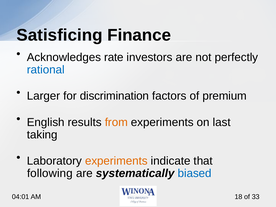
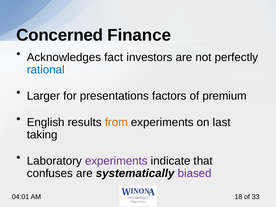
Satisficing: Satisficing -> Concerned (60, 35)
rate: rate -> fact (114, 57)
discrimination: discrimination -> presentations (114, 96)
experiments colour: orange -> purple (116, 161)
following: following -> confuses (50, 173)
biased colour: blue -> purple (195, 173)
